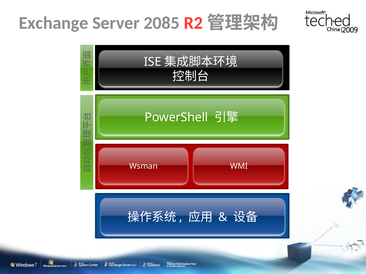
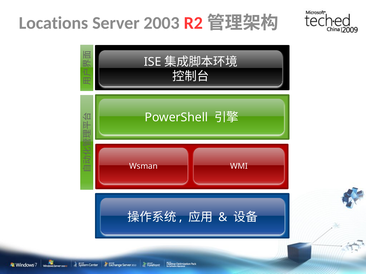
Exchange: Exchange -> Locations (54, 23)
2085: 2085 -> 2003 (162, 23)
